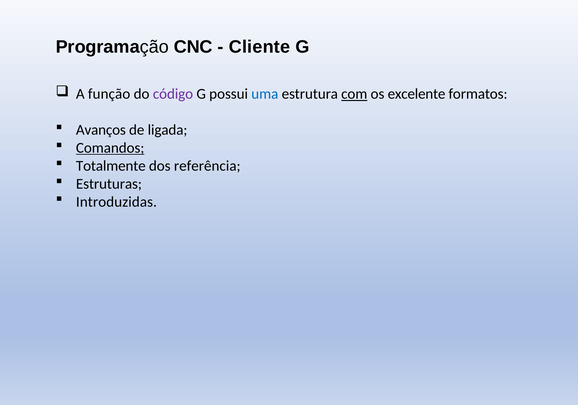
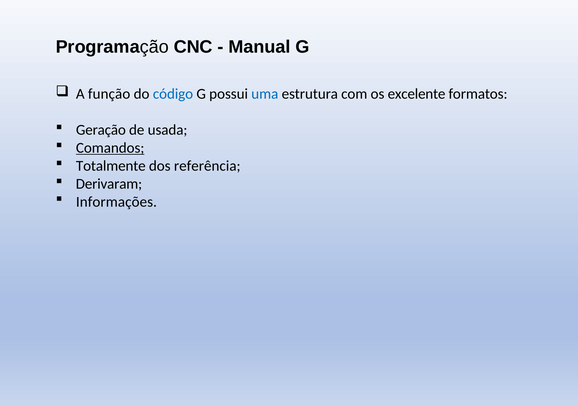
Cliente: Cliente -> Manual (260, 47)
código colour: purple -> blue (173, 94)
com underline: present -> none (354, 94)
Avanços: Avanços -> Geração (101, 130)
ligada: ligada -> usada (168, 130)
Estruturas: Estruturas -> Derivaram (109, 184)
Introduzidas: Introduzidas -> Informações (116, 202)
